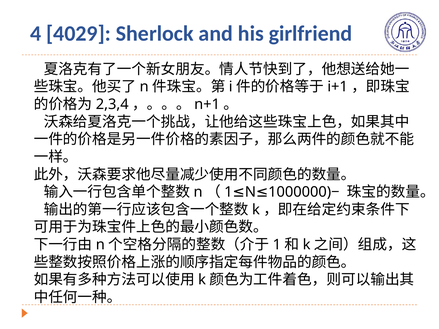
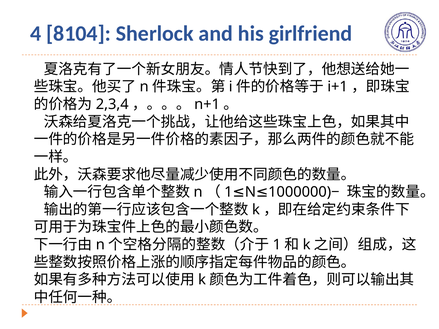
4029: 4029 -> 8104 (79, 34)
